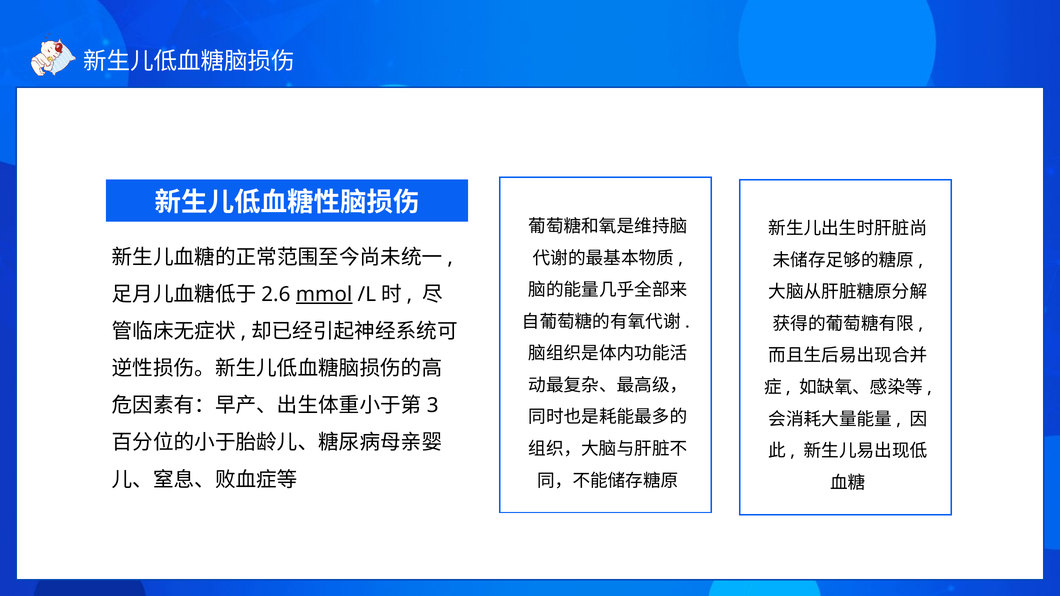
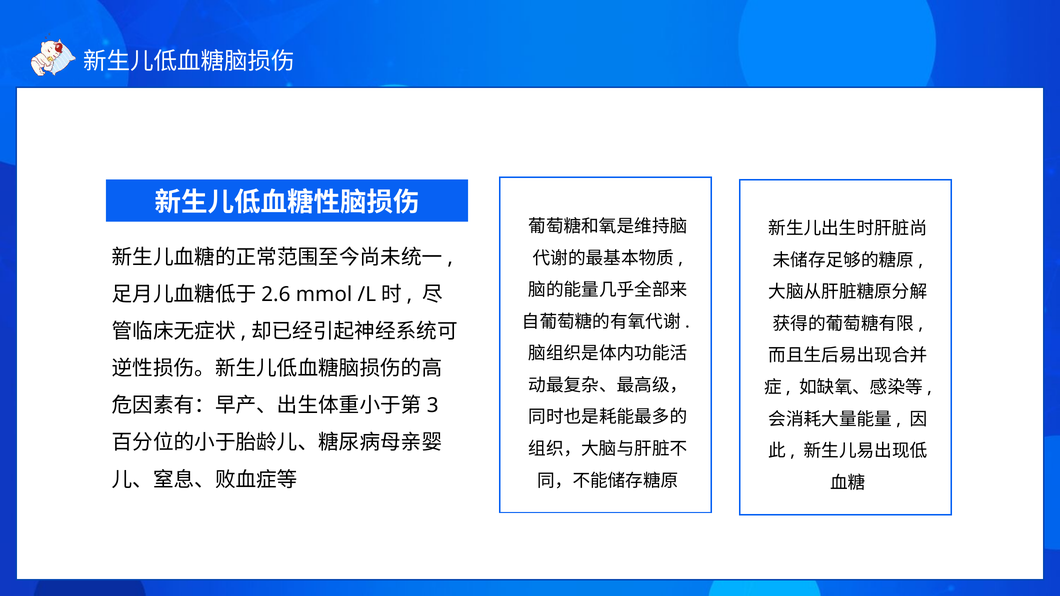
mmol underline: present -> none (324, 294)
